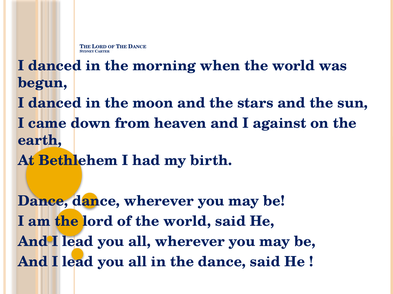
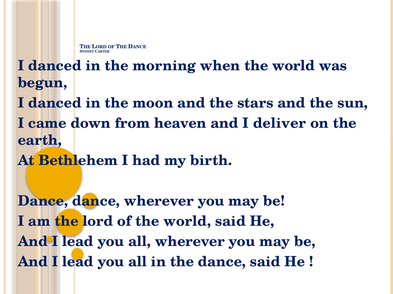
against: against -> deliver (279, 124)
